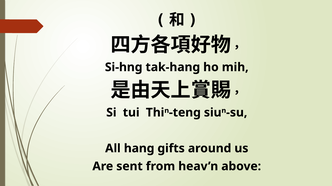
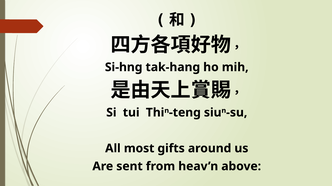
hang: hang -> most (139, 149)
